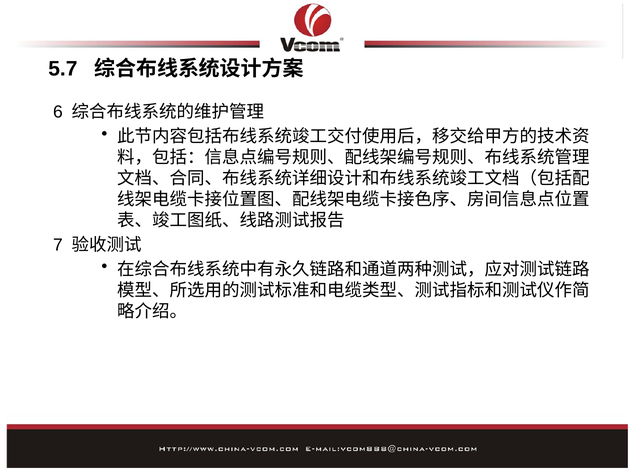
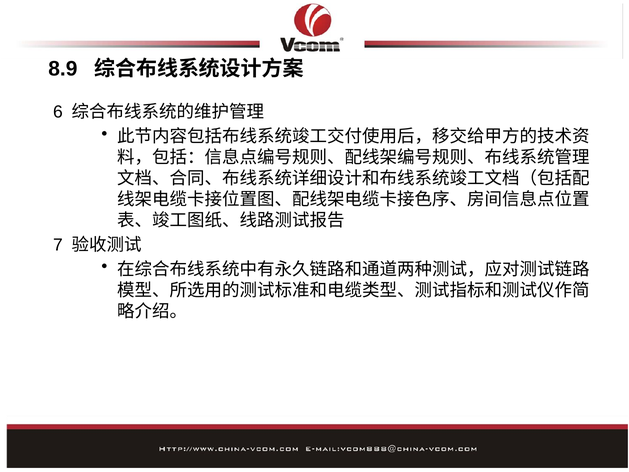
5.7: 5.7 -> 8.9 (63, 69)
